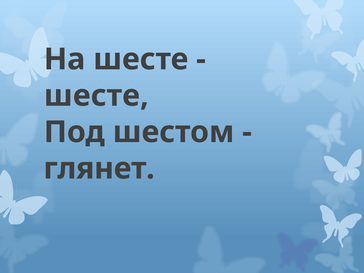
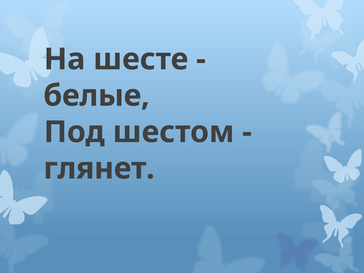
шесте: шесте -> белые (96, 96)
